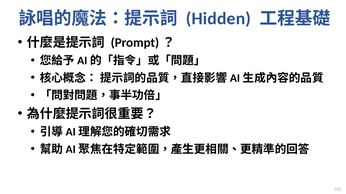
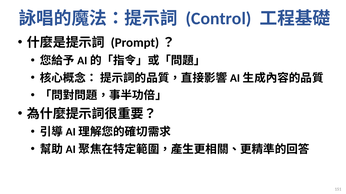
Hidden: Hidden -> Control (218, 19)
